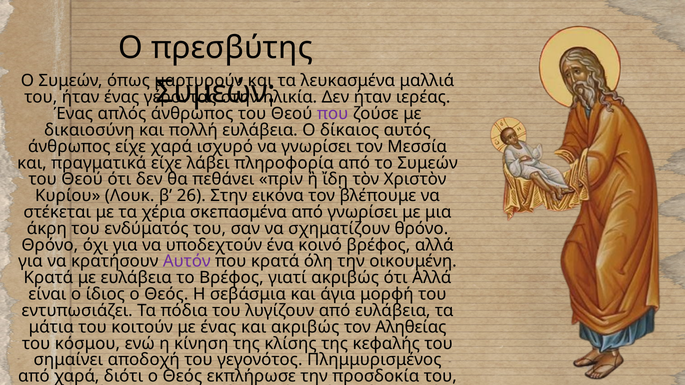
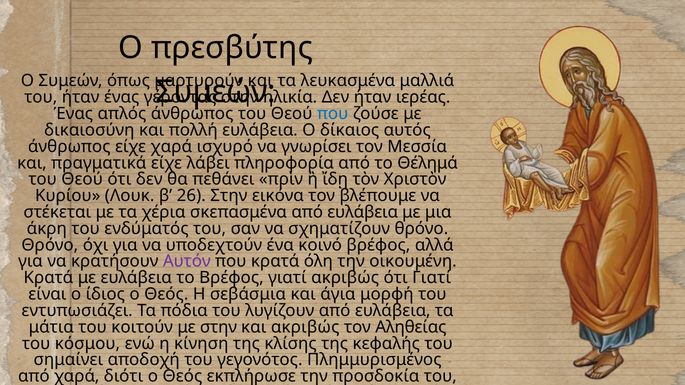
που colour: purple -> blue (333, 114)
το Συμεών: Συμεών -> Θέλημά (428, 163)
σκεπασμένα από γνωρίσει: γνωρίσει -> ευλάβεια (363, 212)
ότι Αλλά: Αλλά -> Γιατί (432, 278)
με ένας: ένας -> στην (218, 327)
